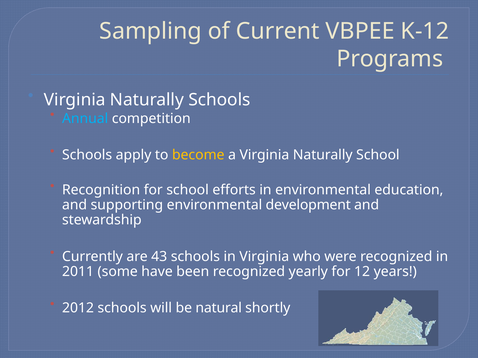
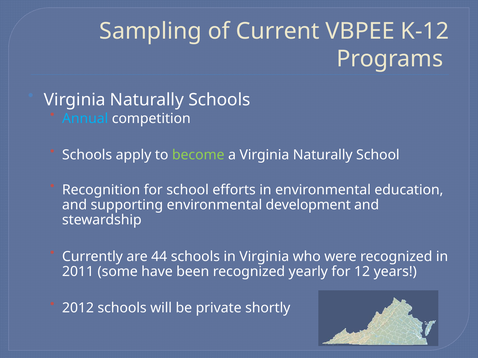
become colour: yellow -> light green (198, 155)
43: 43 -> 44 (159, 257)
natural: natural -> private (219, 308)
